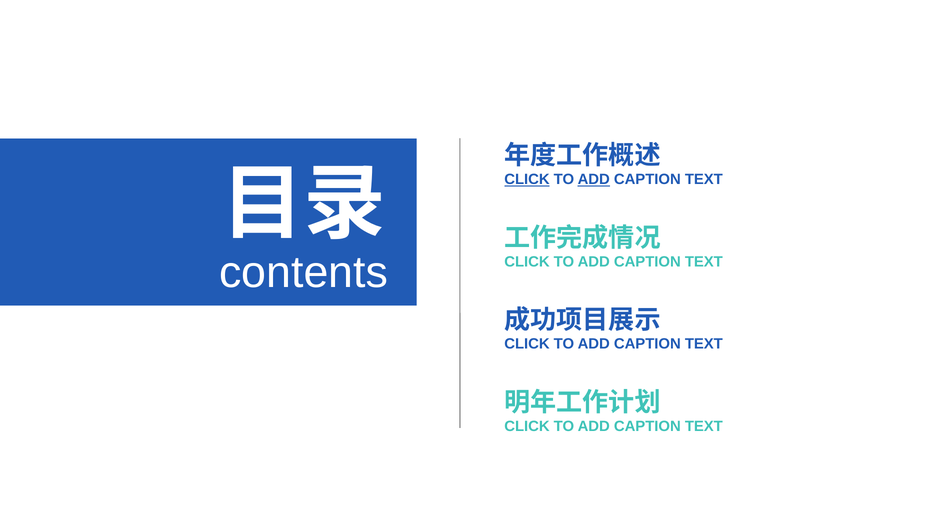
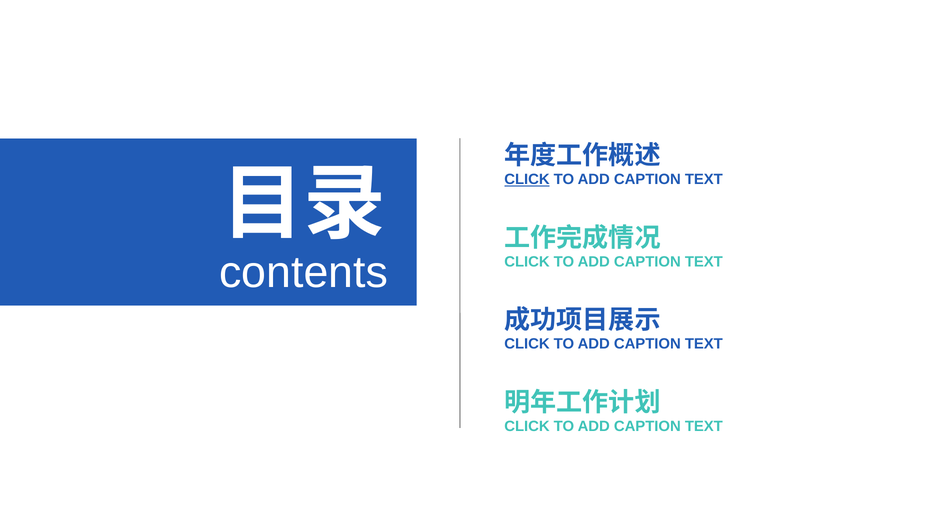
ADD underline: present -> none (594, 180)
